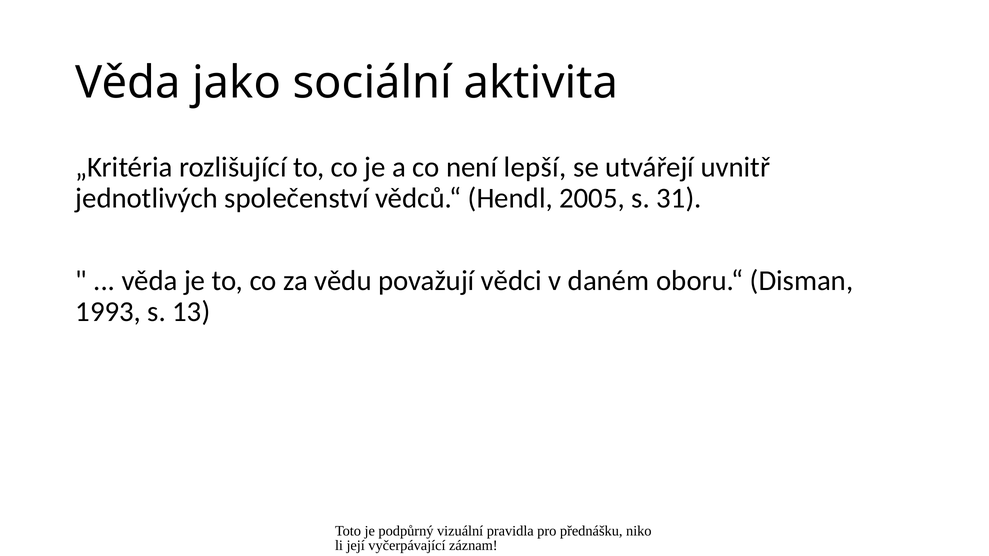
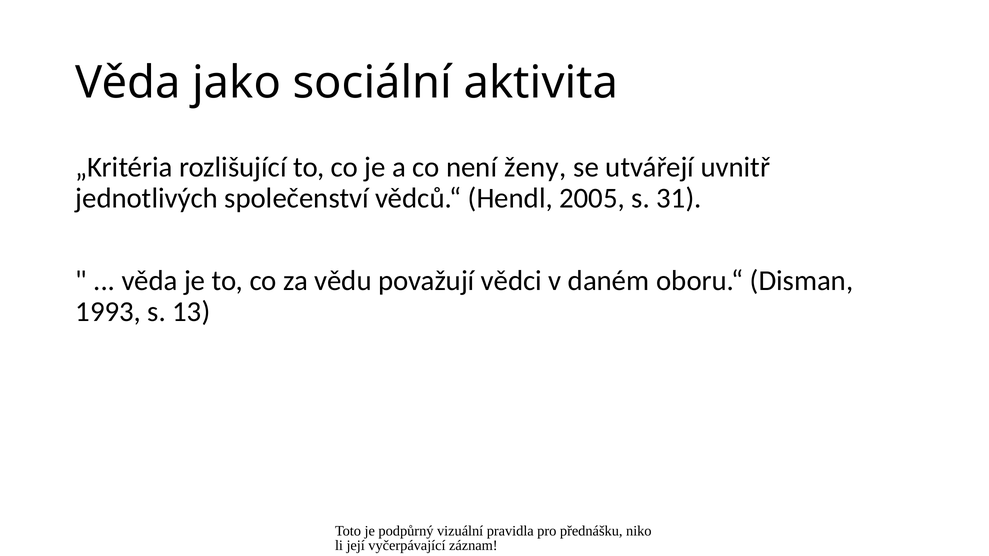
lepší: lepší -> ženy (535, 167)
